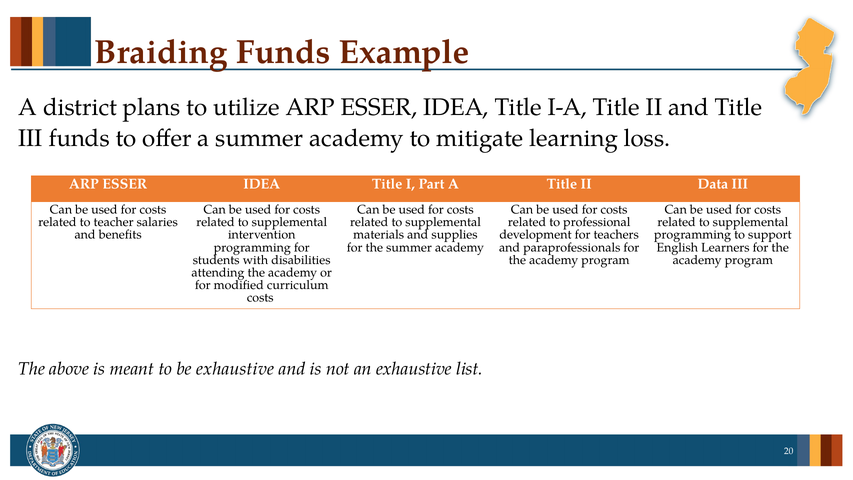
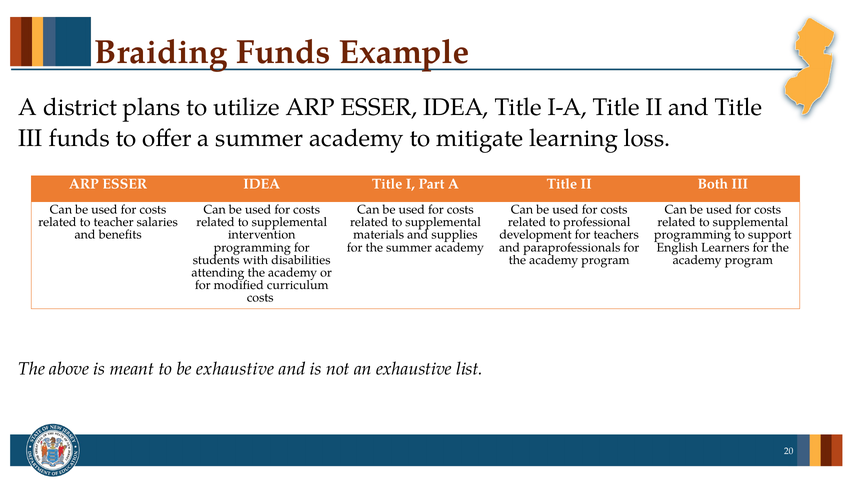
Data: Data -> Both (713, 184)
